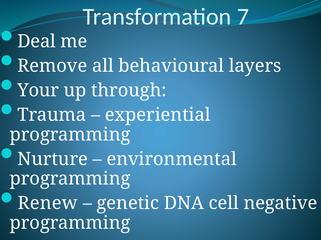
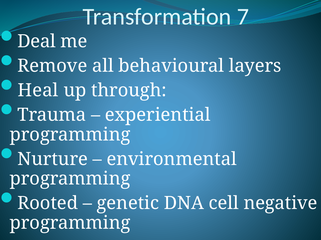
Your: Your -> Heal (38, 91)
Renew: Renew -> Rooted (48, 204)
